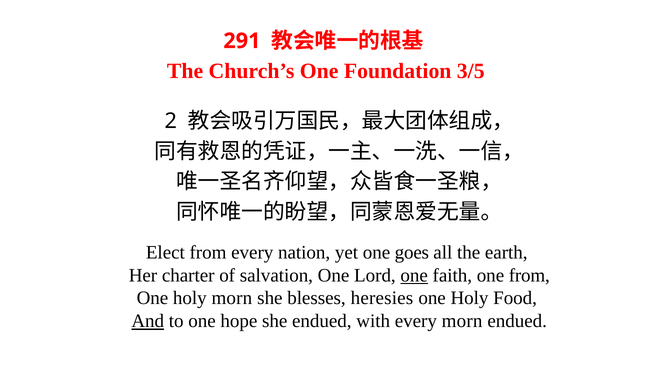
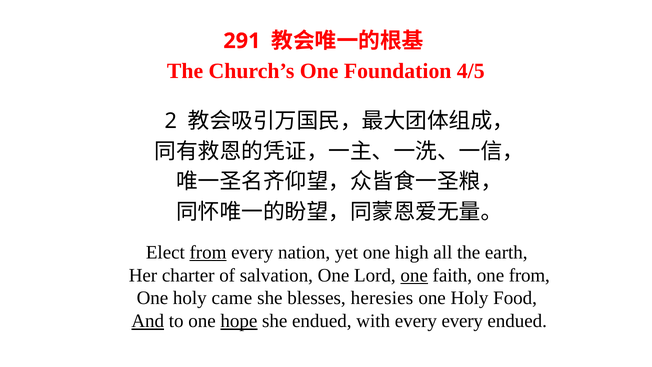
3/5: 3/5 -> 4/5 (471, 71)
from underline: none -> present (208, 252)
goes: goes -> high (412, 252)
holy morn: morn -> came (232, 298)
hope underline: none -> present (239, 321)
every morn: morn -> every (462, 321)
